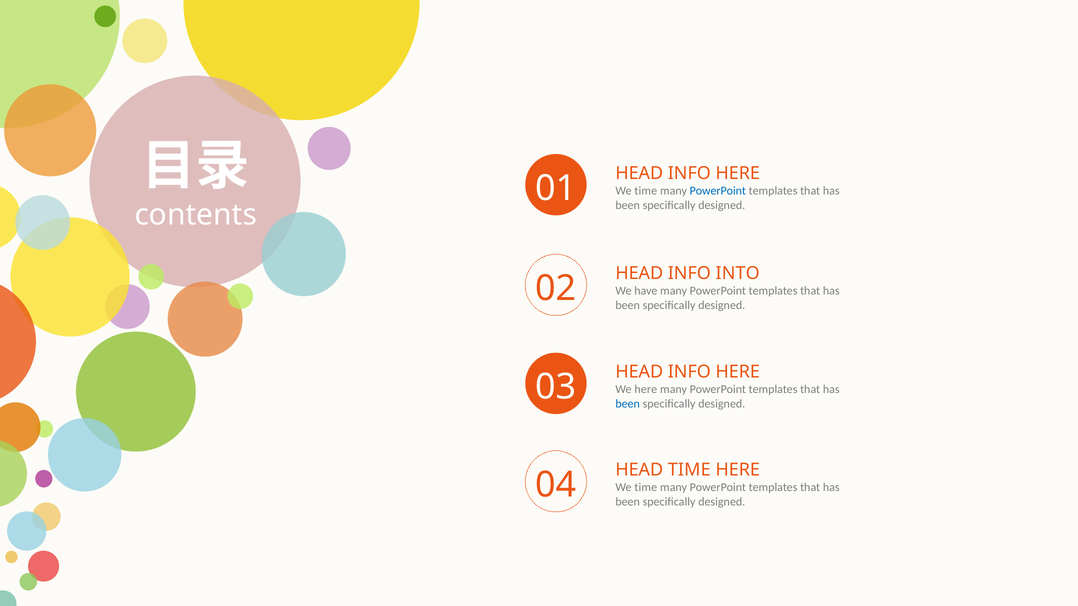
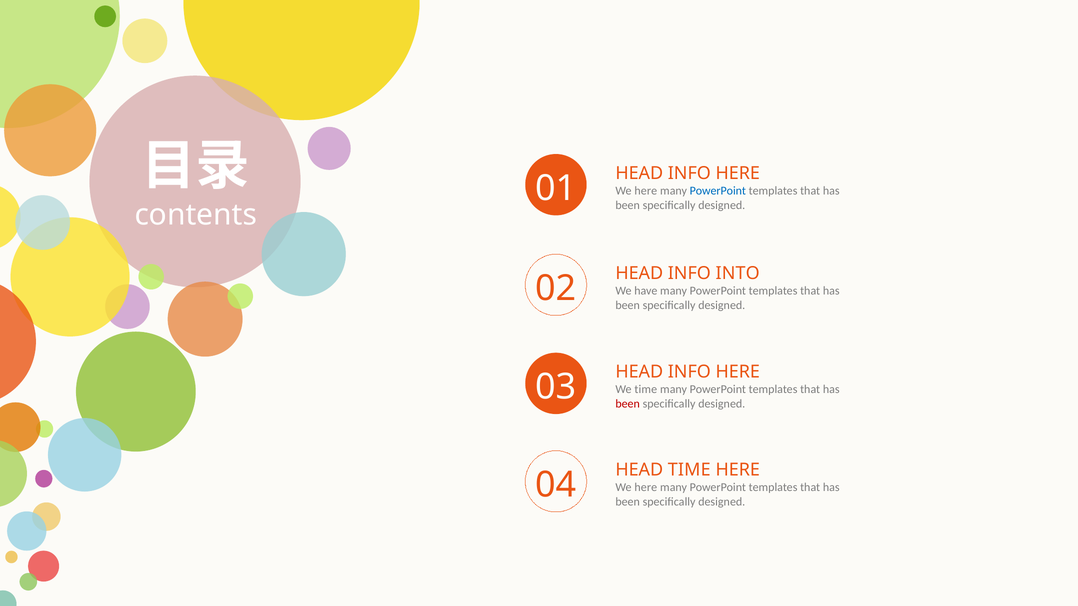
time: time -> here (646, 191)
We here: here -> time (646, 390)
been colour: blue -> red (628, 404)
time: time -> here (646, 487)
